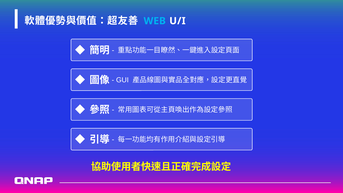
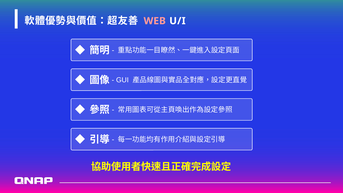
WEB colour: light blue -> pink (155, 21)
